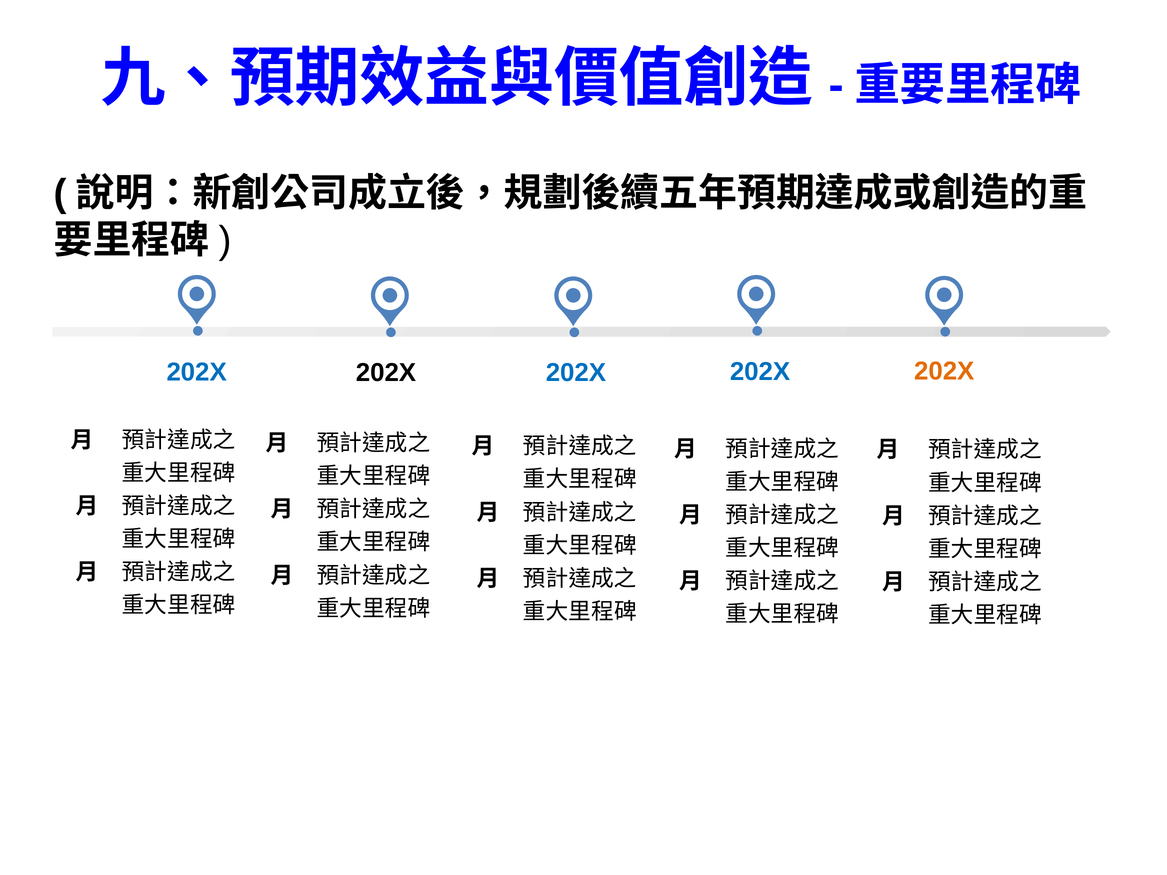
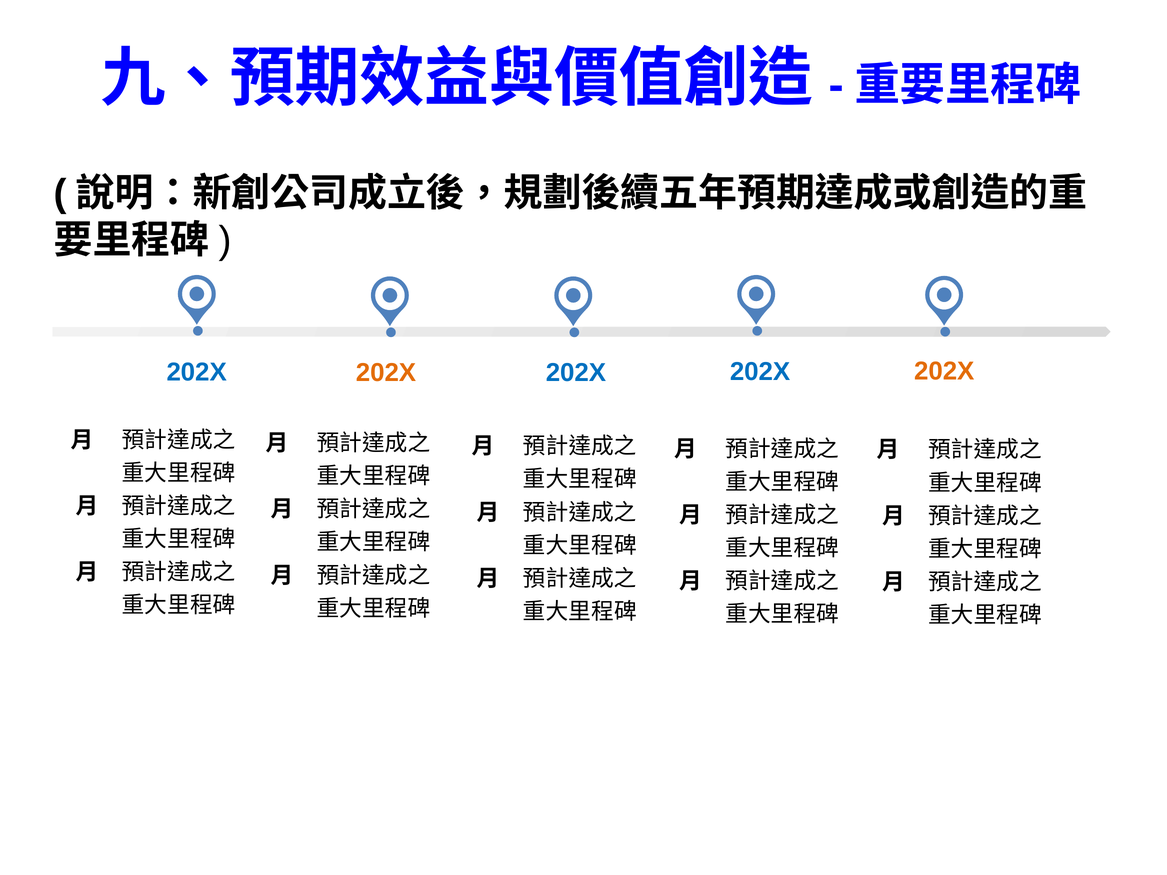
202X colour: black -> orange (386, 373)
